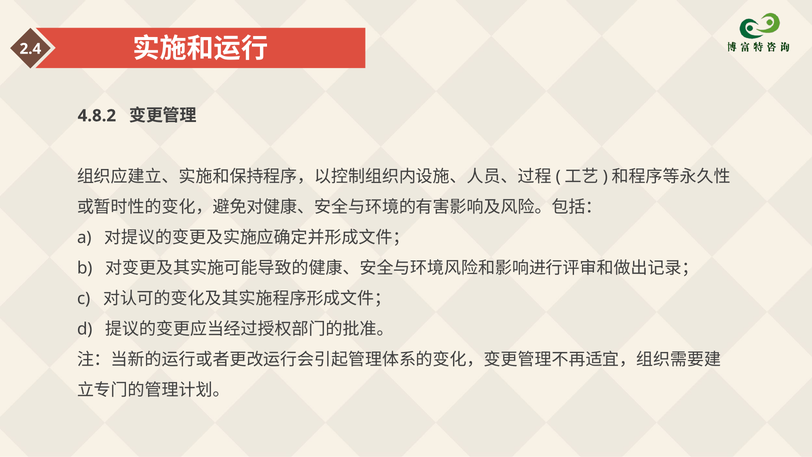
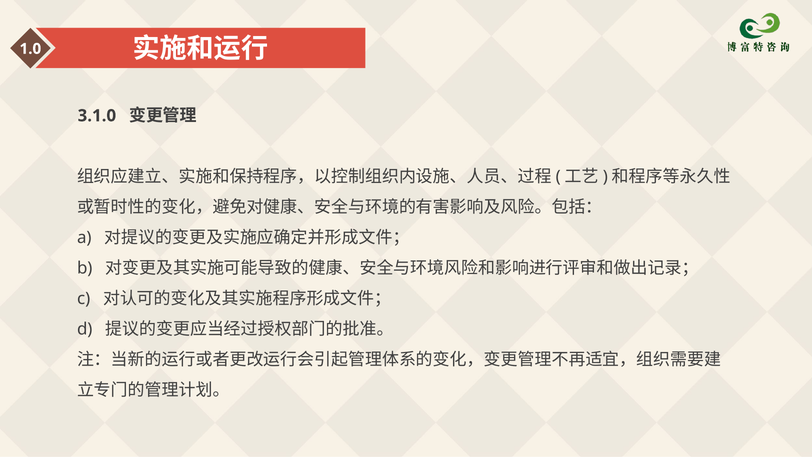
2.4: 2.4 -> 1.0 (30, 49)
4.8.2: 4.8.2 -> 3.1.0 (97, 116)
